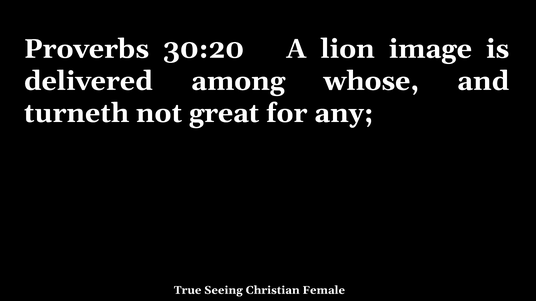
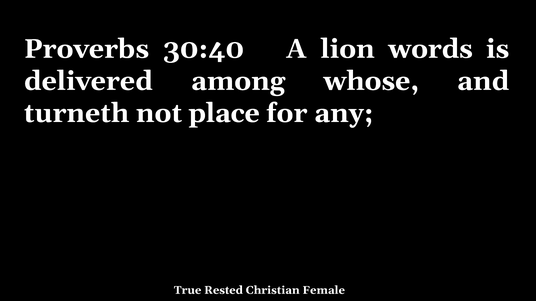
30:20: 30:20 -> 30:40 (204, 49)
image: image -> words (431, 49)
great: great -> place (224, 113)
Seeing: Seeing -> Rested (224, 291)
